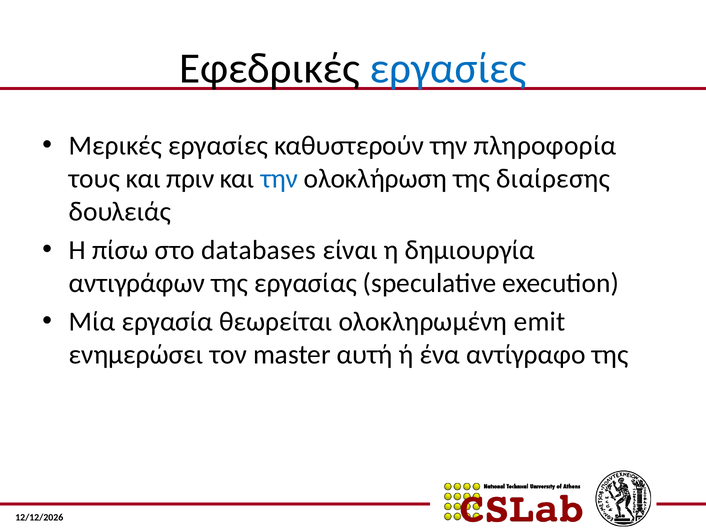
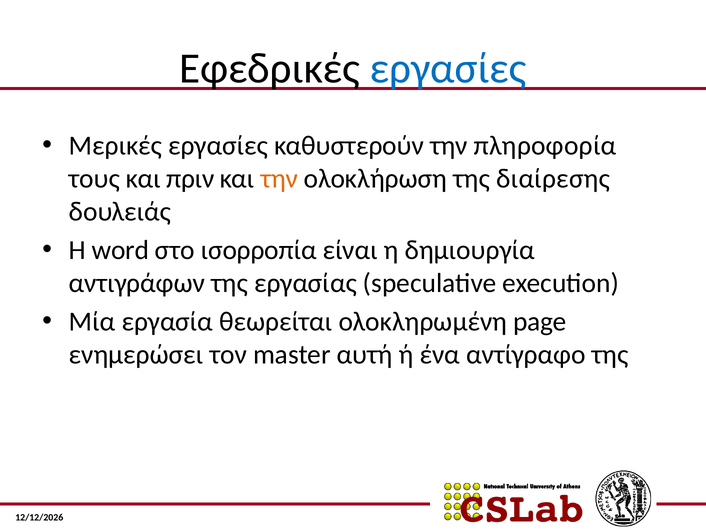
την colour: blue -> orange (279, 178)
πίσω: πίσω -> word (120, 250)
databases: databases -> ισορροπία (259, 250)
emit: emit -> page (540, 321)
